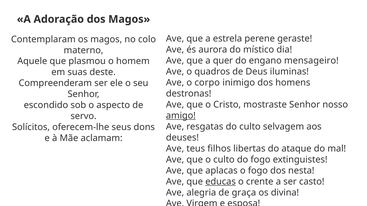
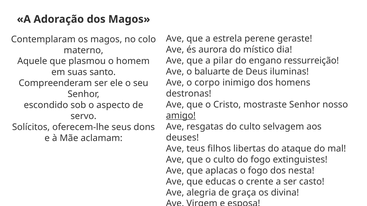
quer: quer -> pilar (223, 61)
mensageiro: mensageiro -> ressurreição (311, 61)
quadros: quadros -> baluarte (212, 72)
deste: deste -> santo (103, 72)
educas underline: present -> none (221, 182)
